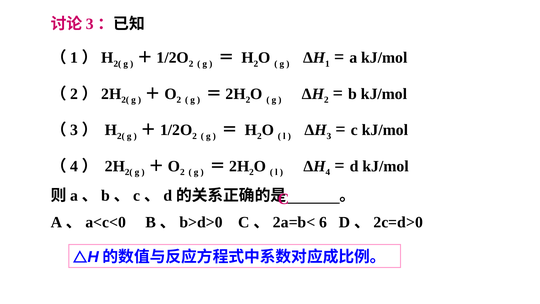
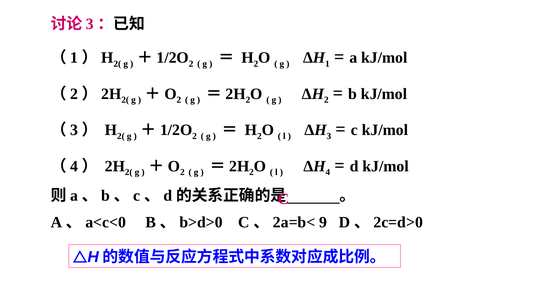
6: 6 -> 9 (323, 222)
